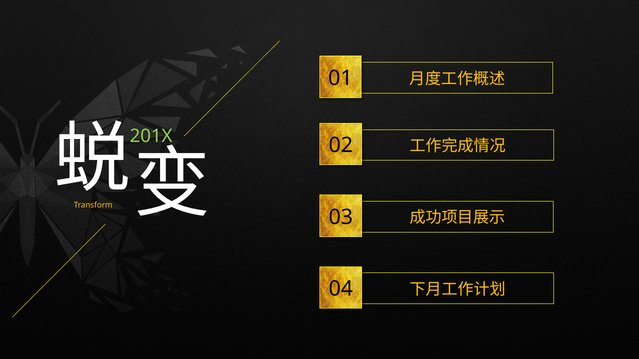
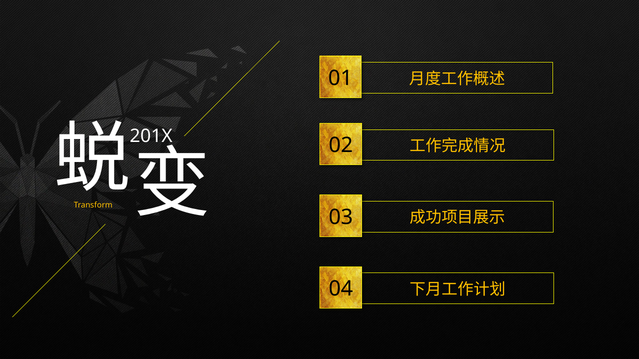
201X colour: light green -> white (151, 136)
